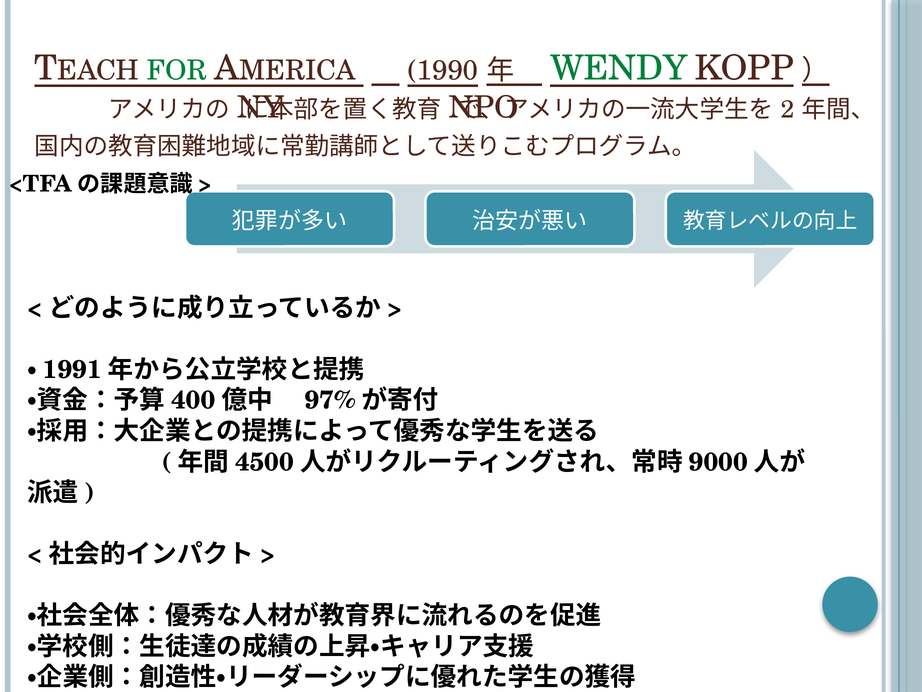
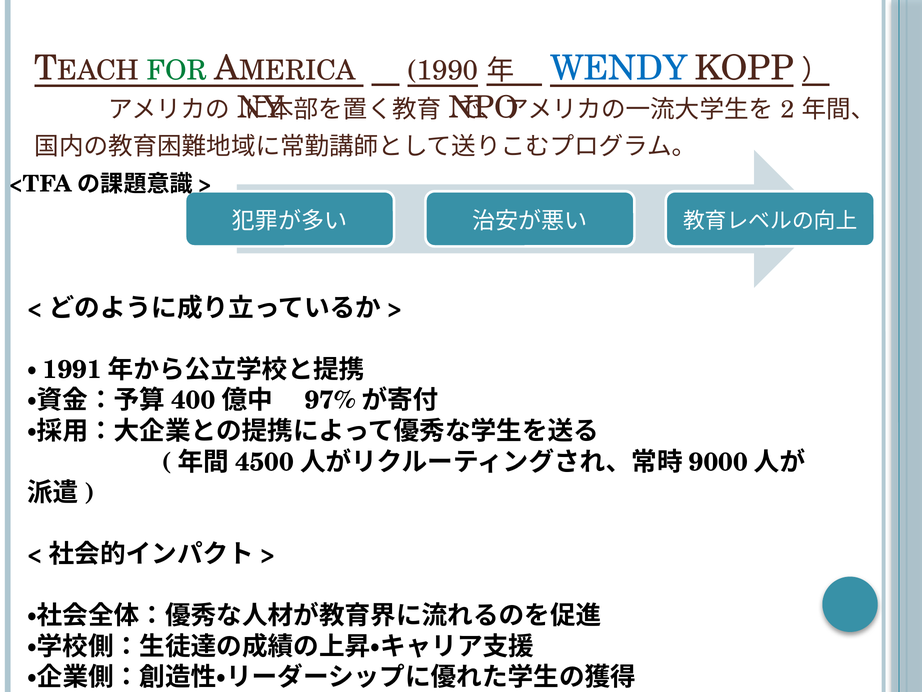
WENDY colour: green -> blue (619, 68)
